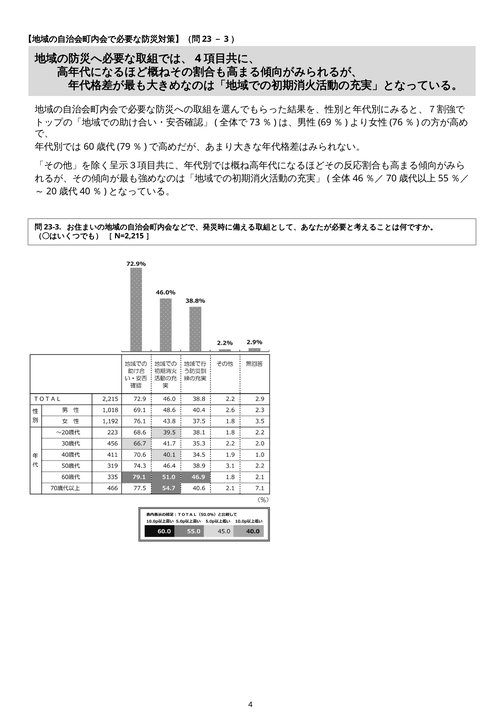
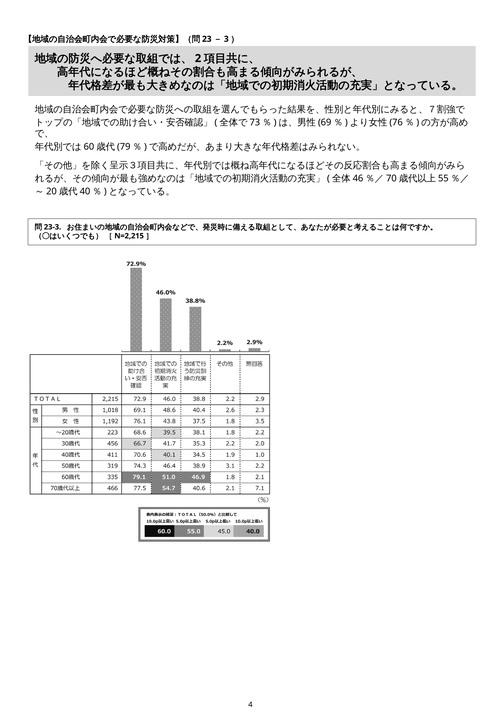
4: 4 -> 2 (198, 58)
